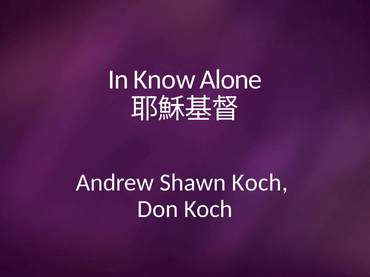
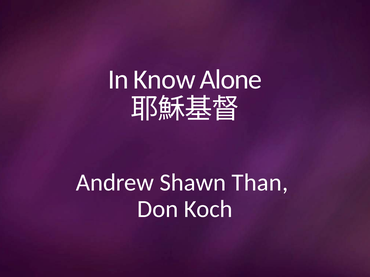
Shawn Koch: Koch -> Than (260, 183)
